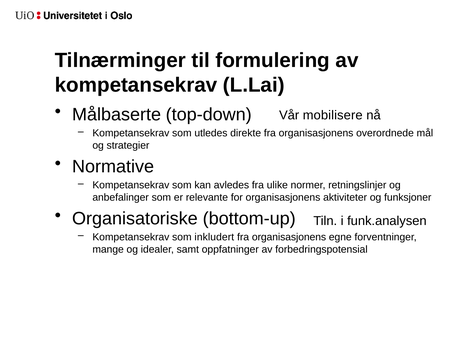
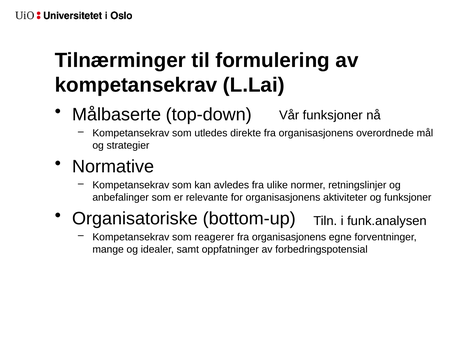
Vår mobilisere: mobilisere -> funksjoner (333, 115)
inkludert: inkludert -> reagerer (214, 237)
